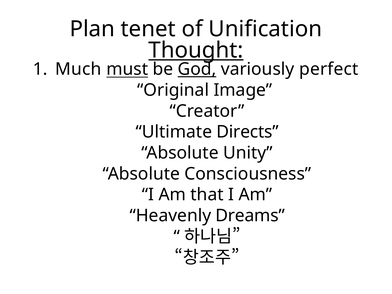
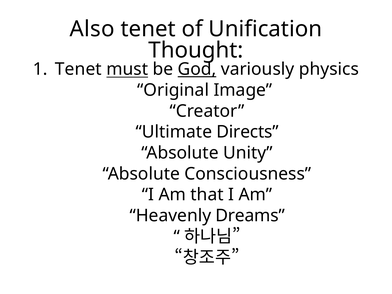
Plan: Plan -> Also (92, 29)
Thought underline: present -> none (196, 50)
Much: Much -> Tenet (78, 69)
perfect: perfect -> physics (329, 69)
